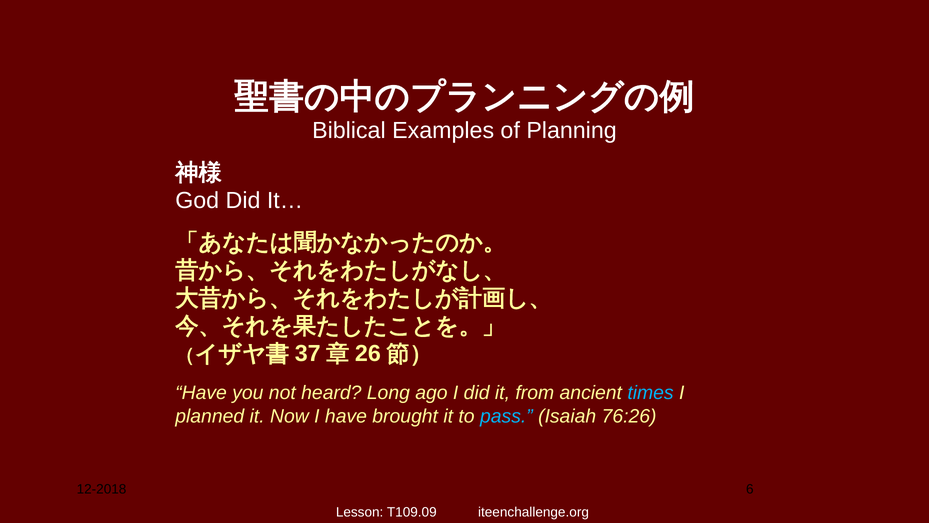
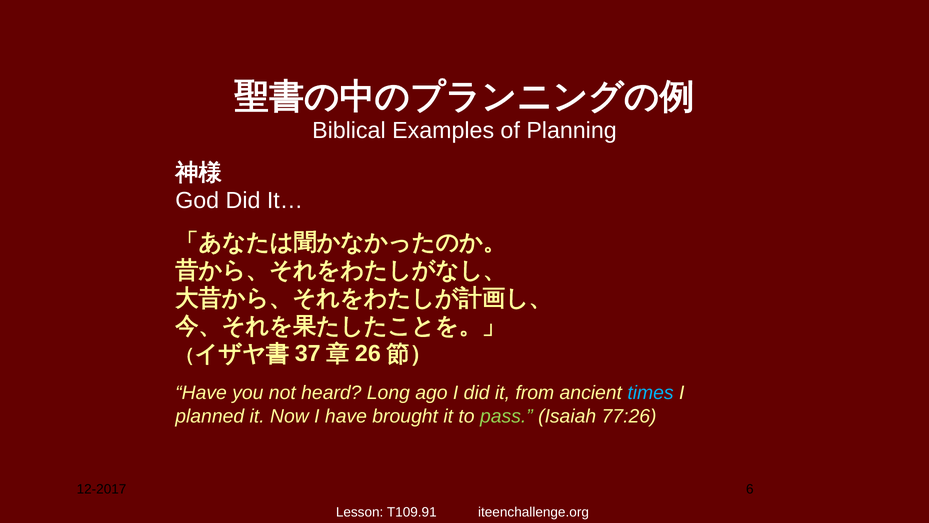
pass colour: light blue -> light green (506, 416)
76:26: 76:26 -> 77:26 (629, 416)
12-2018: 12-2018 -> 12-2017 (102, 489)
T109.09: T109.09 -> T109.91 (412, 512)
